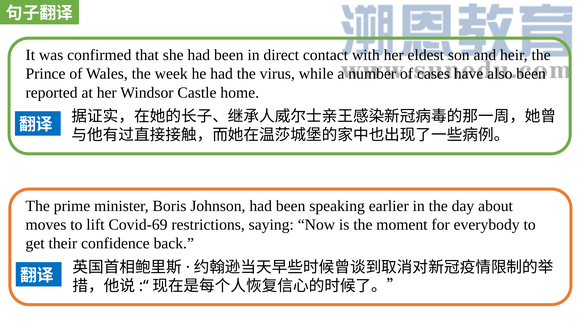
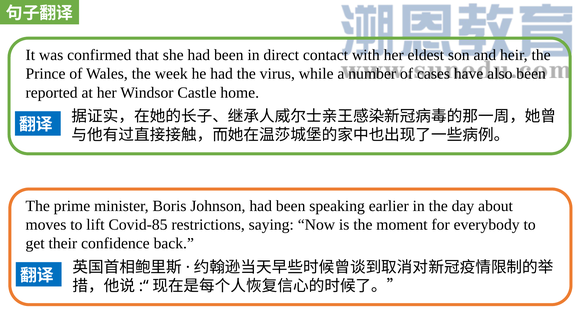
Covid-69: Covid-69 -> Covid-85 (138, 225)
